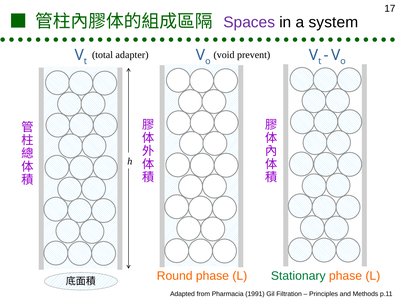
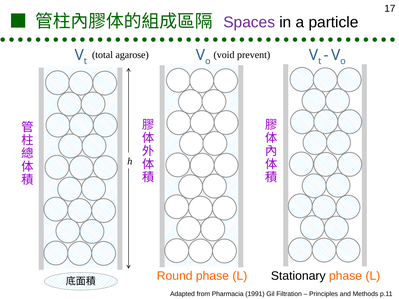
system: system -> particle (334, 22)
adapter: adapter -> agarose (132, 55)
Stationary colour: green -> black (298, 276)
